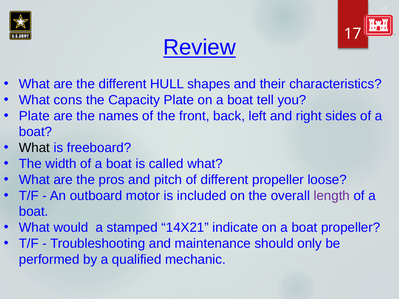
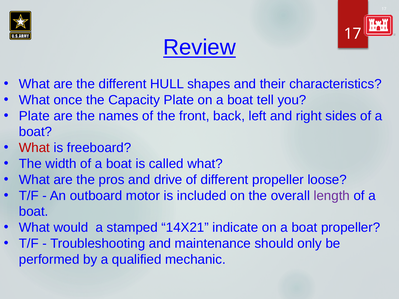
cons: cons -> once (68, 100)
What colour: black -> red (34, 148)
pitch: pitch -> drive (168, 180)
